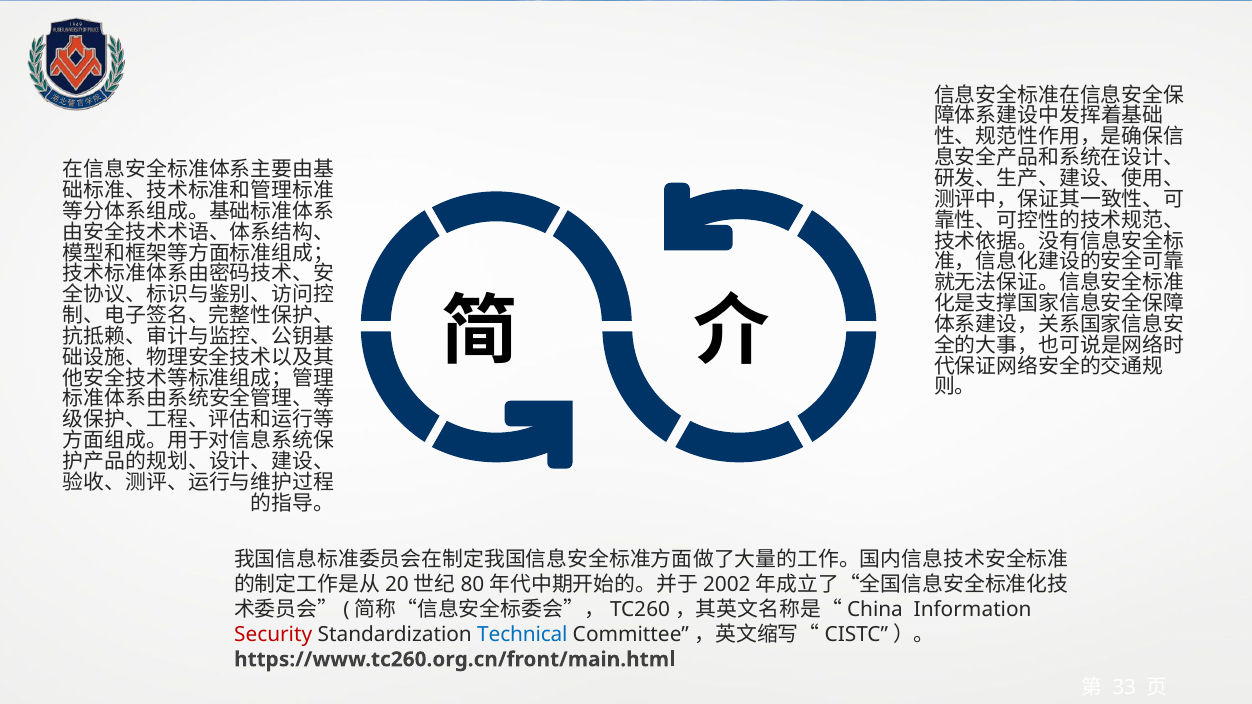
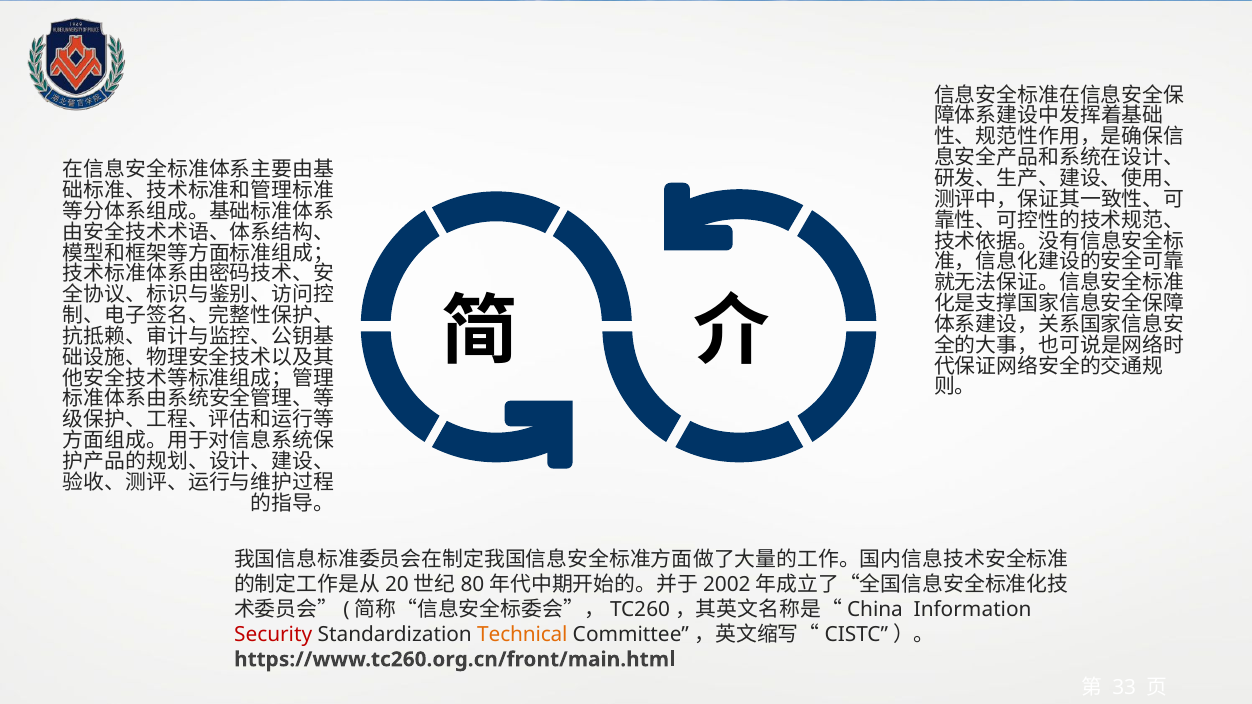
Technical colour: blue -> orange (522, 635)
